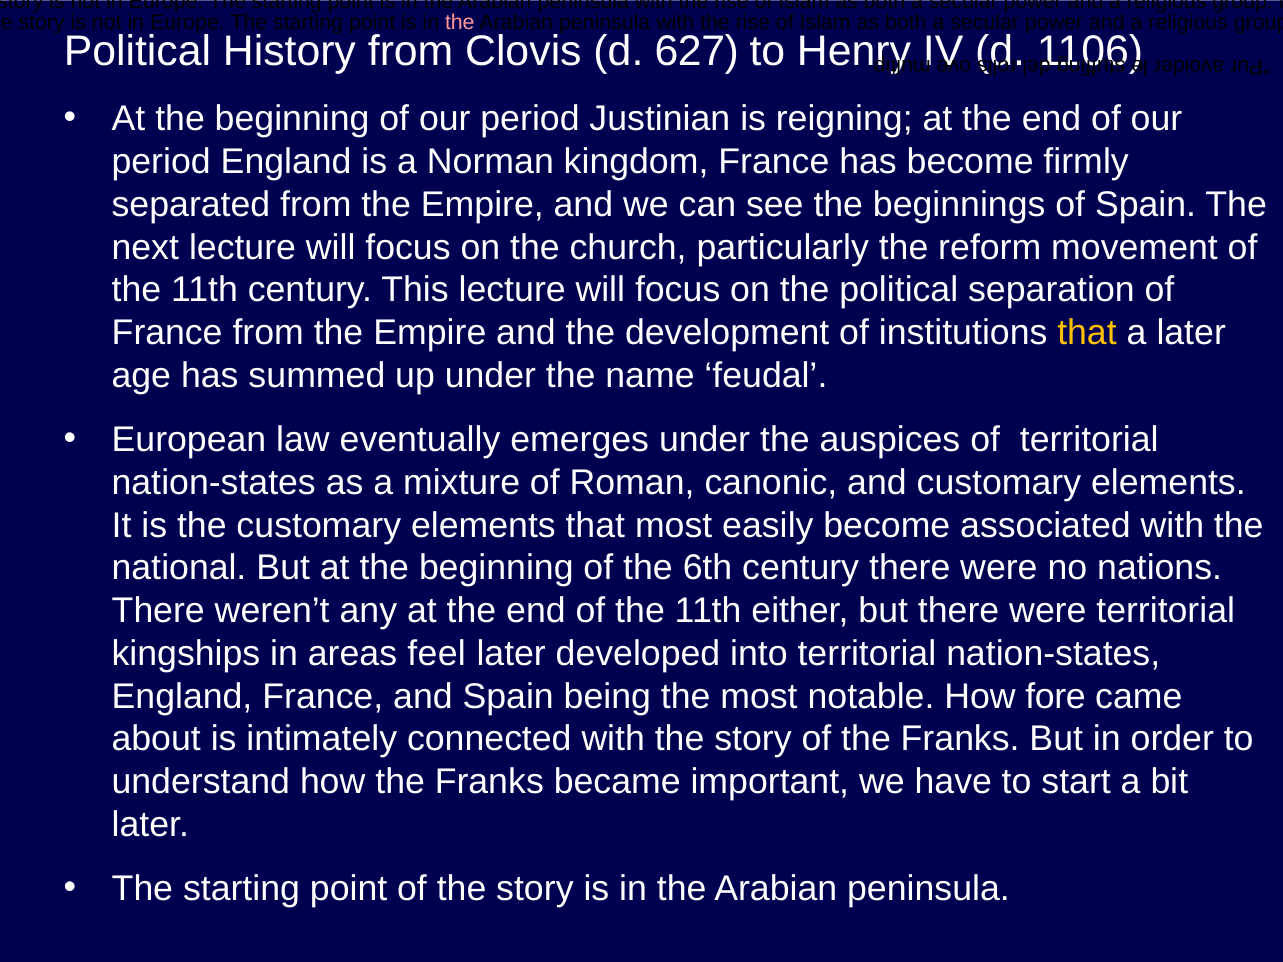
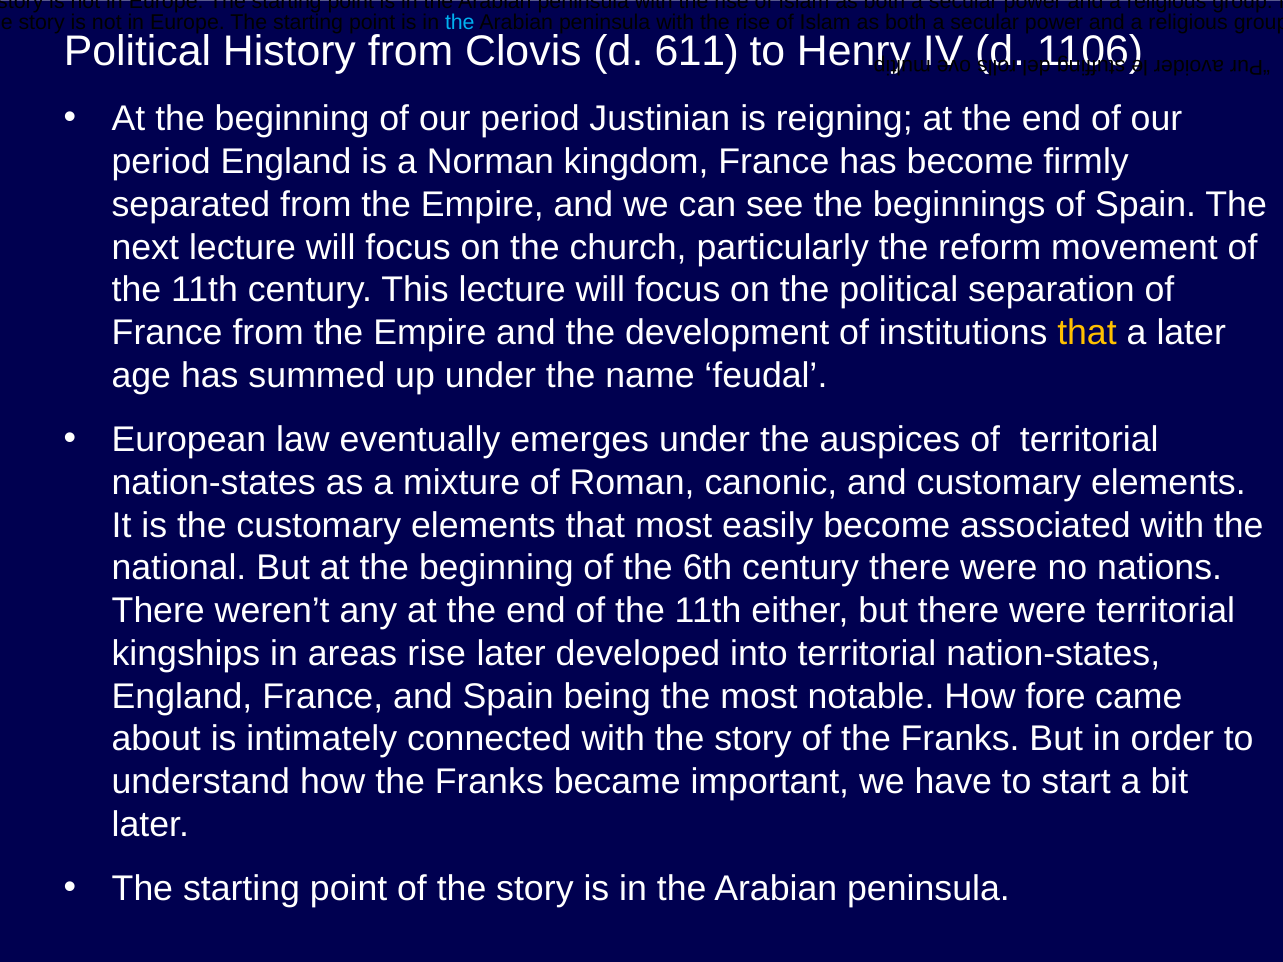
the colour: pink -> light blue (460, 23)
627: 627 -> 611 (697, 51)
areas feel: feel -> rise (437, 654)
